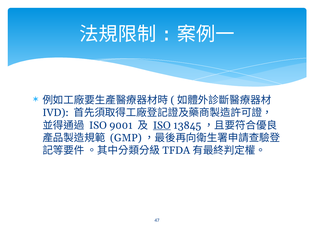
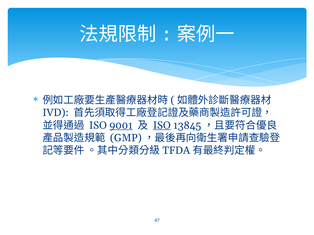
9001 underline: none -> present (121, 126)
